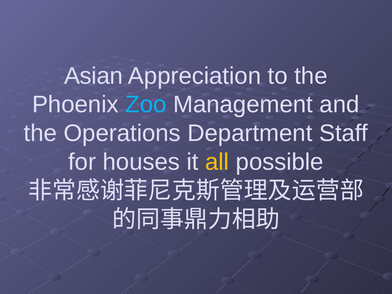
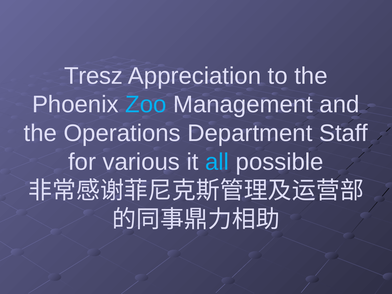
Asian: Asian -> Tresz (93, 76)
houses: houses -> various (141, 162)
all colour: yellow -> light blue (217, 162)
